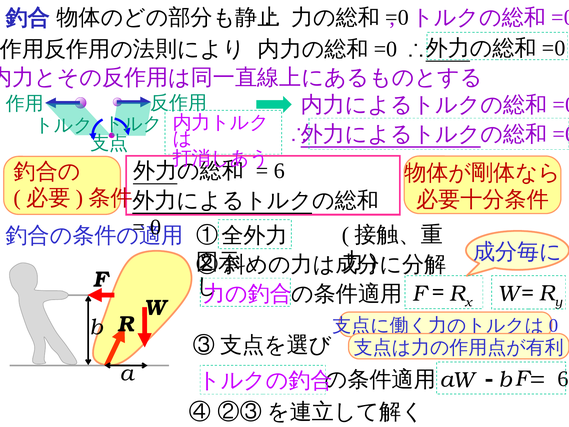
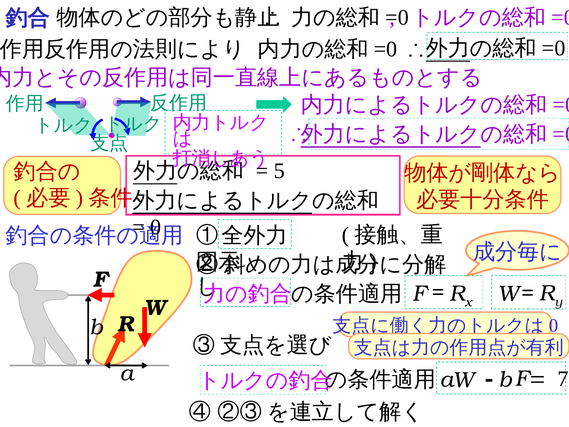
6: 6 -> 5 (279, 171)
6: 6 -> 7 (563, 379)
